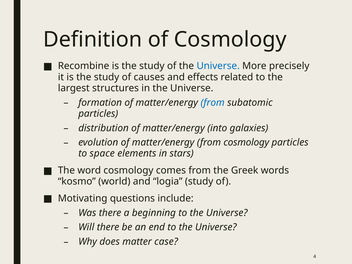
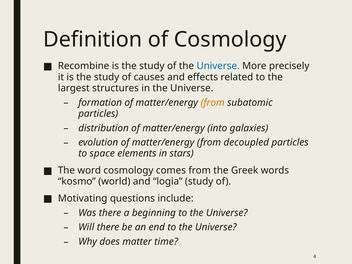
from colour: blue -> orange (213, 103)
from cosmology: cosmology -> decoupled (246, 142)
case: case -> time (166, 242)
